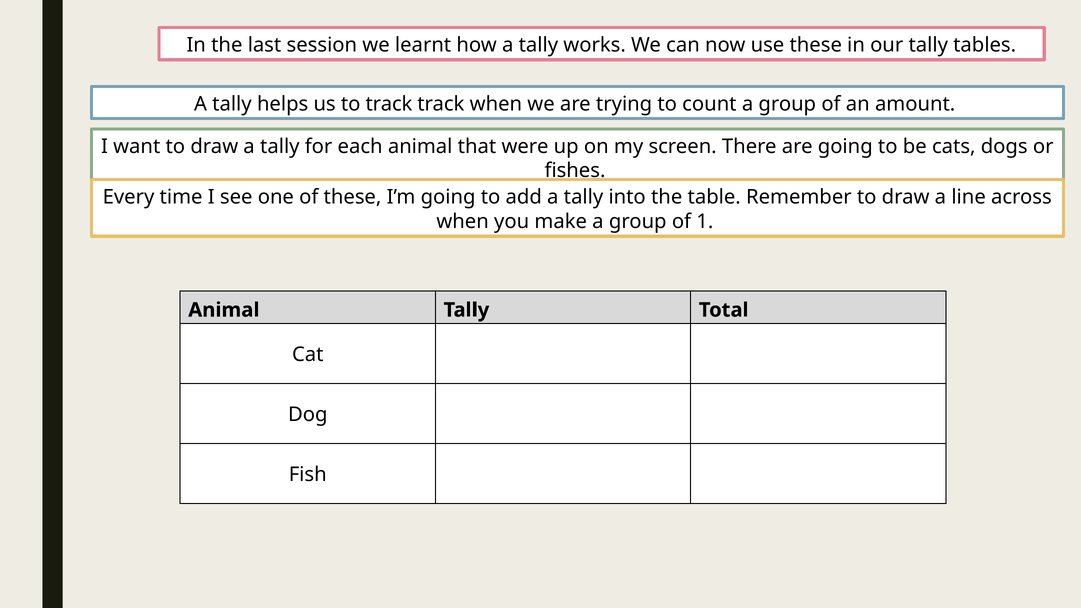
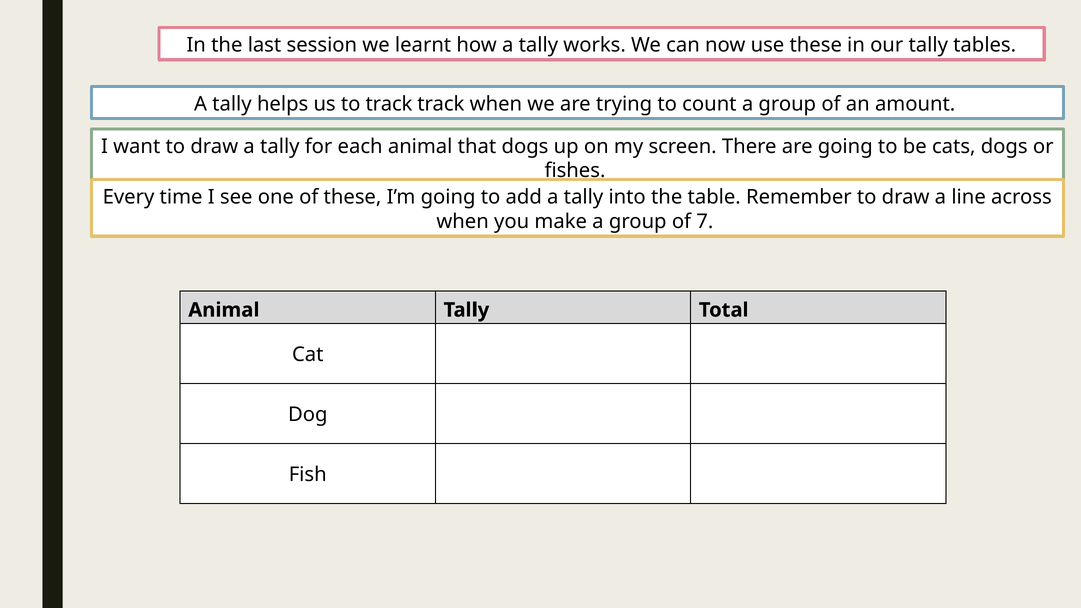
that were: were -> dogs (525, 146)
1: 1 -> 7 (705, 222)
